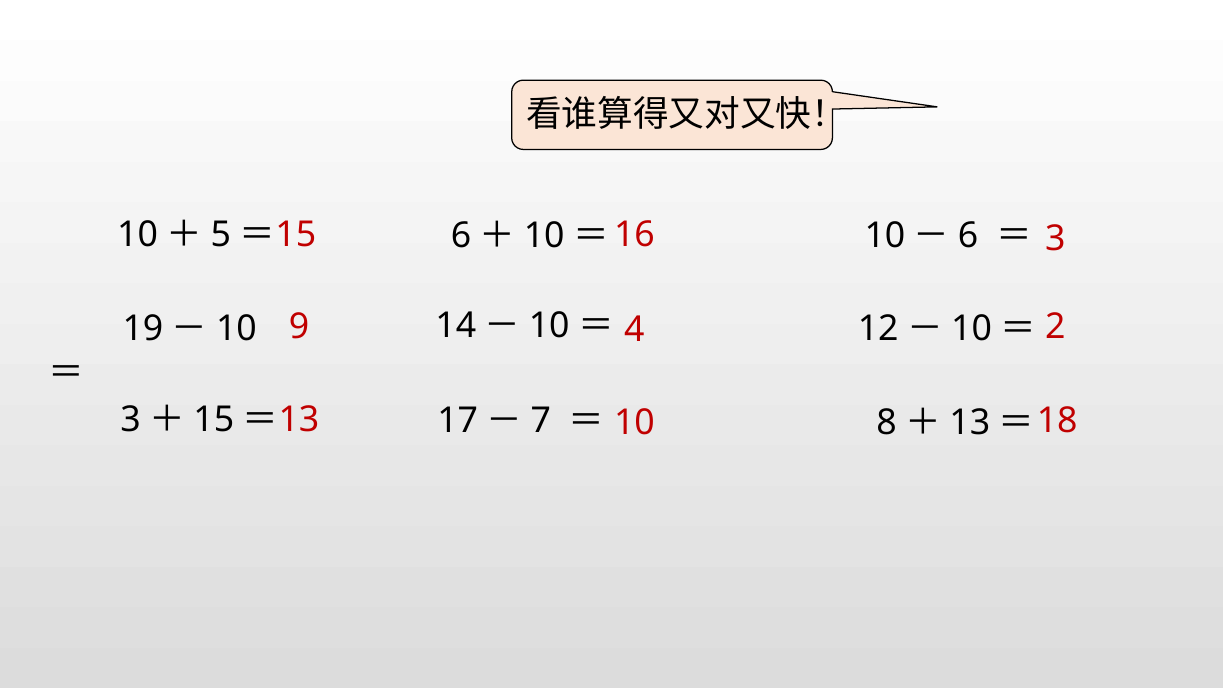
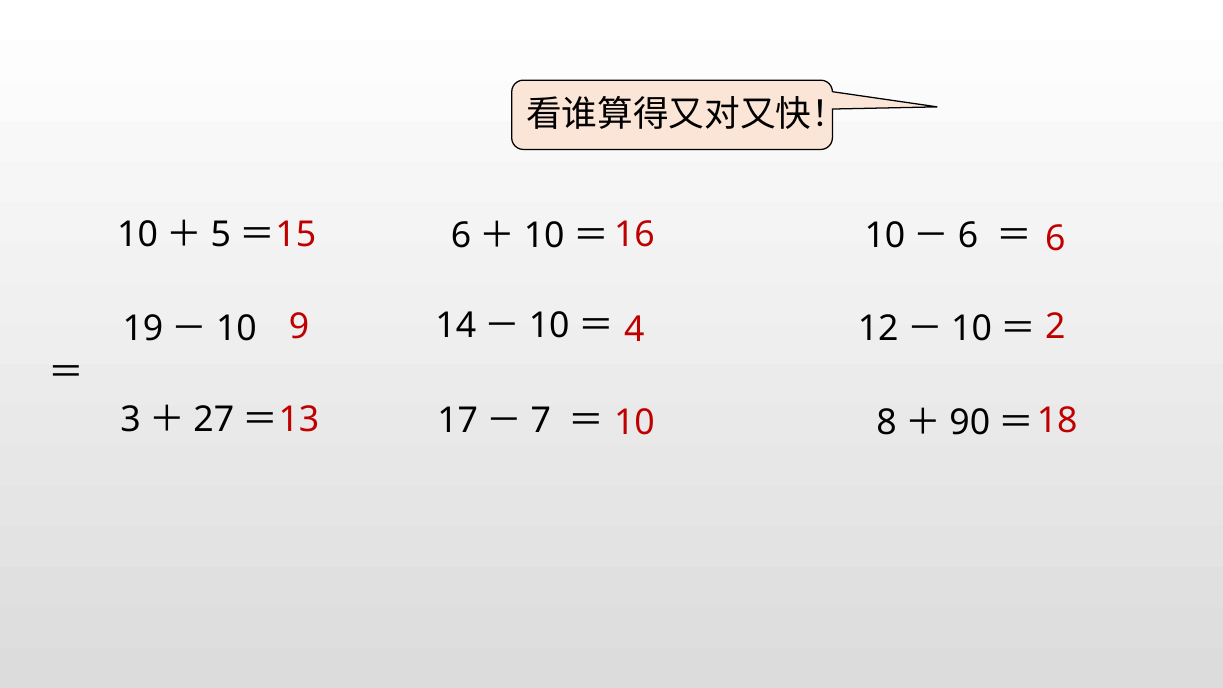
3: 3 -> 6 (1055, 238)
15: 15 -> 27 (214, 420)
13: 13 -> 90 (970, 422)
